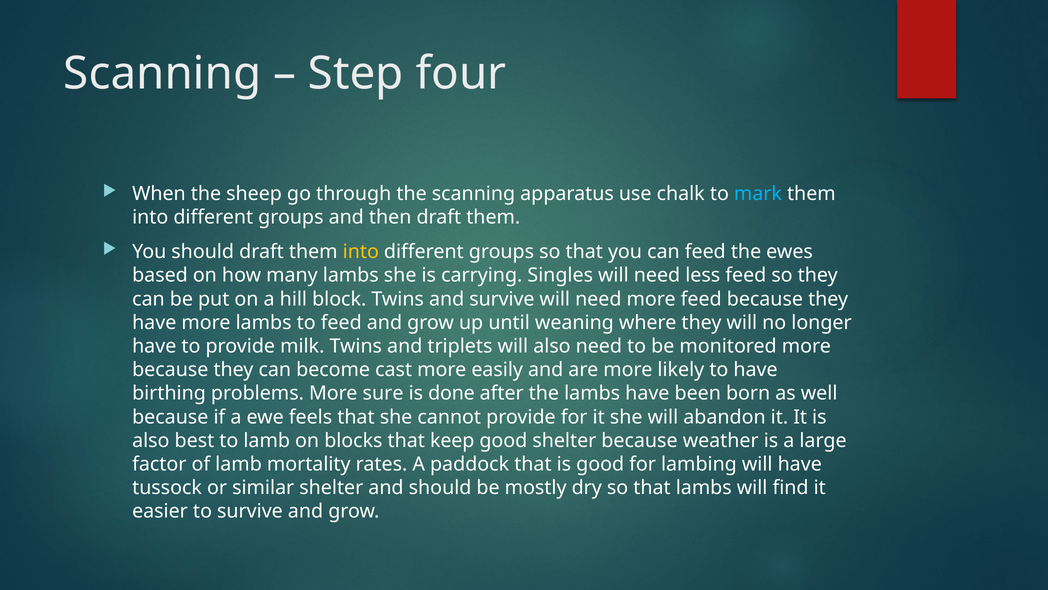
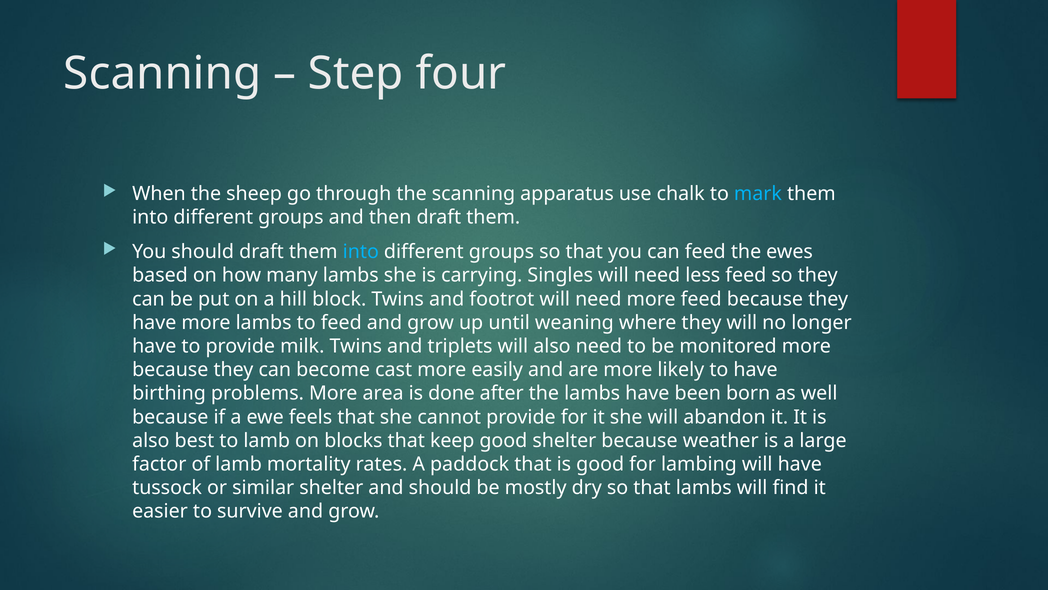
into colour: yellow -> light blue (361, 252)
and survive: survive -> footrot (502, 299)
sure: sure -> area (383, 393)
